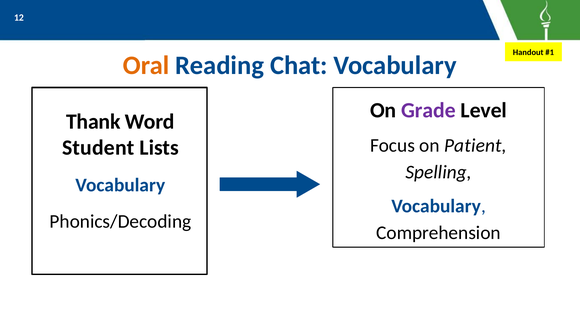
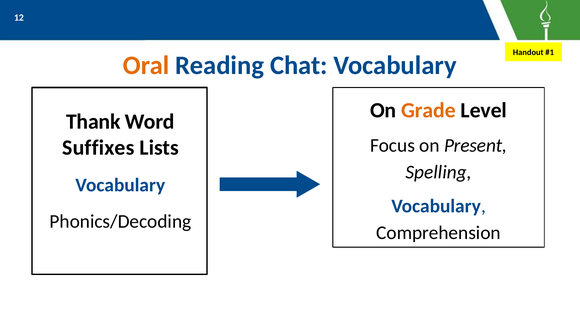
Grade colour: purple -> orange (428, 110)
Patient: Patient -> Present (476, 146)
Student: Student -> Suffixes (98, 148)
